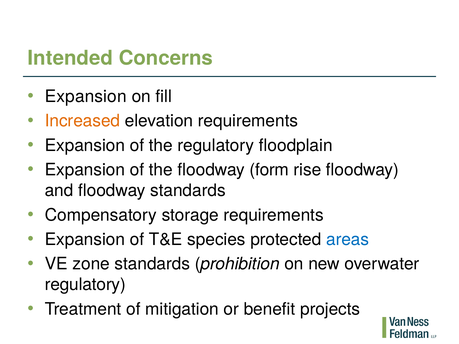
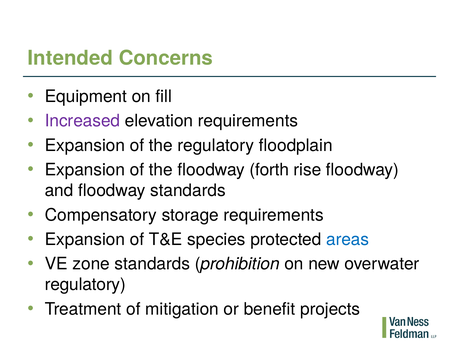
Expansion: Expansion -> Equipment (86, 96)
Increased colour: orange -> purple (82, 121)
form: form -> forth (269, 170)
